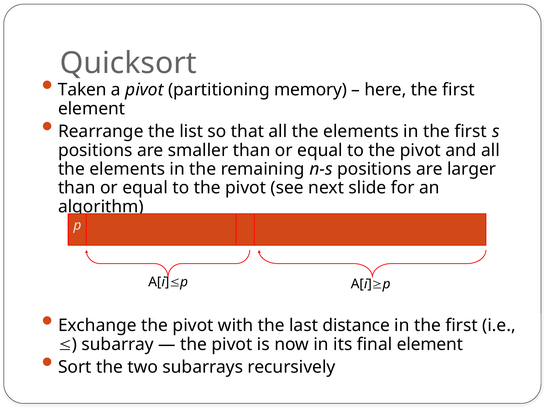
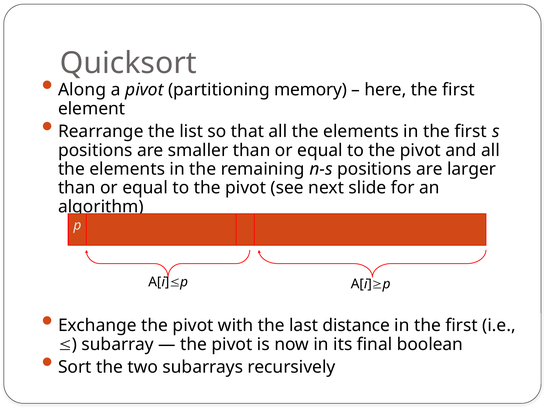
Taken: Taken -> Along (82, 90)
final element: element -> boolean (430, 344)
